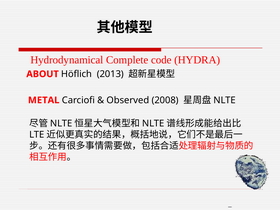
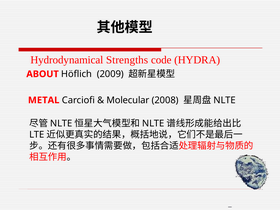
Complete: Complete -> Strengths (127, 60)
2013: 2013 -> 2009 (110, 74)
Observed: Observed -> Molecular (128, 100)
